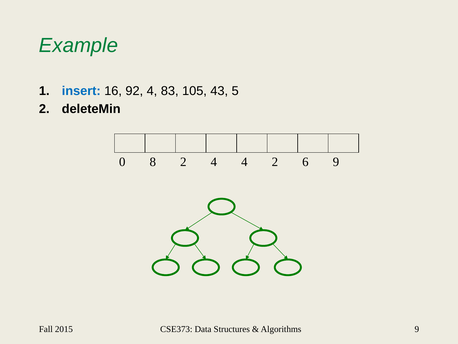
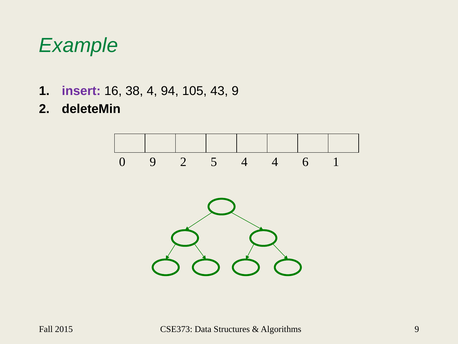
insert colour: blue -> purple (81, 91)
92: 92 -> 38 (134, 91)
83: 83 -> 94 (170, 91)
43 5: 5 -> 9 (235, 91)
0 8: 8 -> 9 (153, 162)
2 4: 4 -> 5 (214, 162)
4 2: 2 -> 4 (275, 162)
6 9: 9 -> 1 (336, 162)
